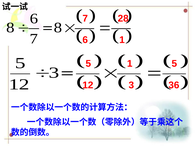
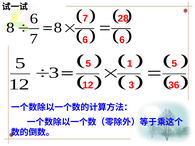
6 1: 1 -> 6 (122, 40)
